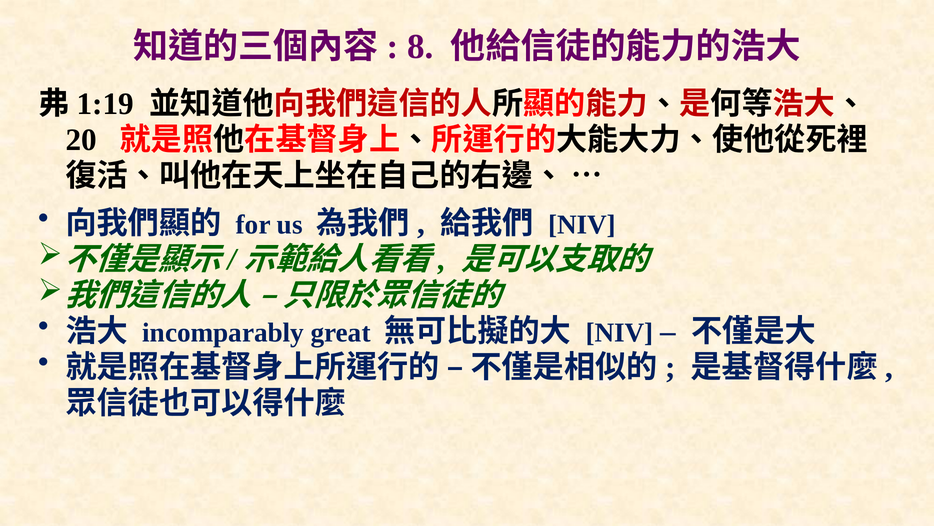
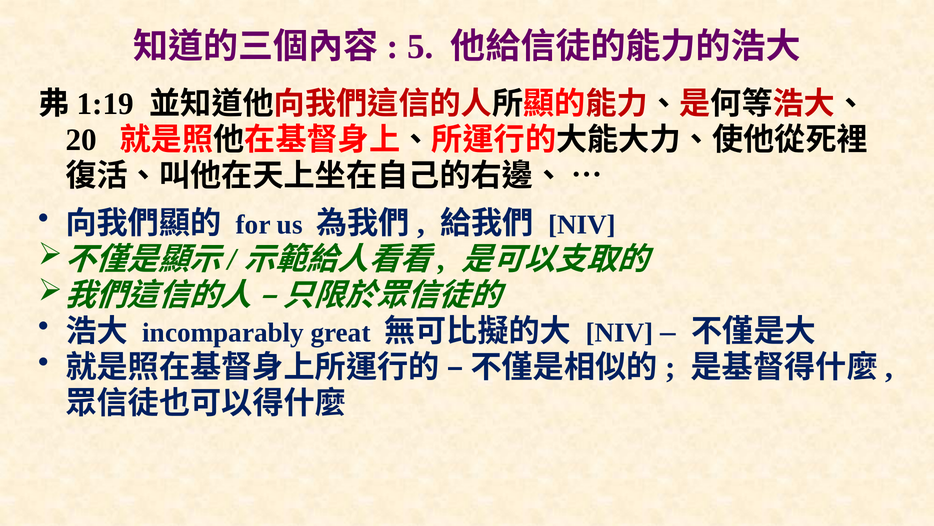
8: 8 -> 5 (420, 47)
